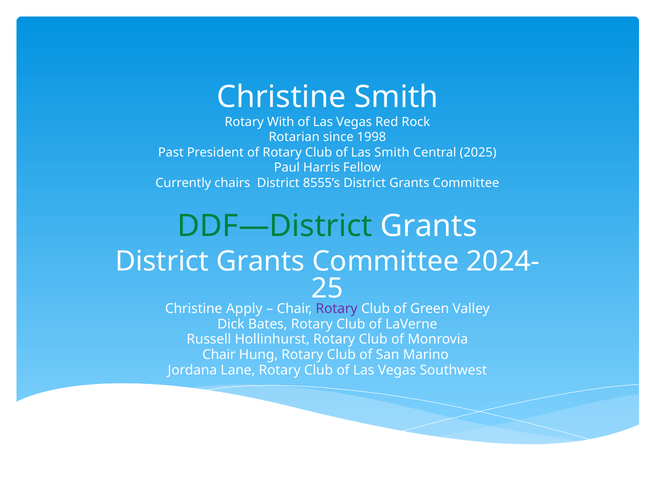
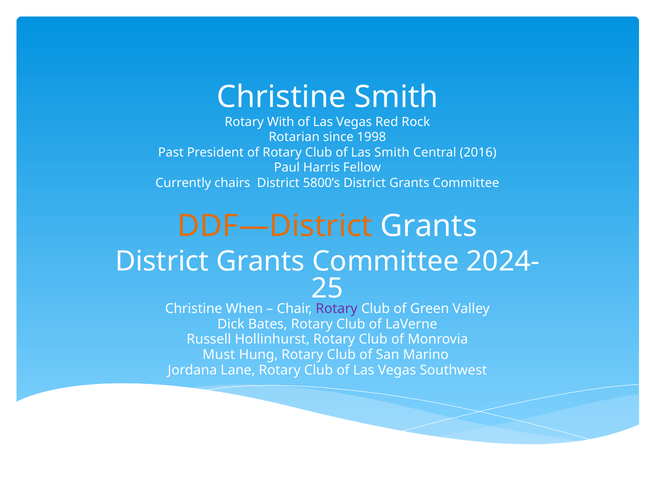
2025: 2025 -> 2016 (478, 153)
8555’s: 8555’s -> 5800’s (322, 183)
DDF—District colour: green -> orange (275, 226)
Apply: Apply -> When (244, 309)
Chair: Chair -> Must (219, 355)
